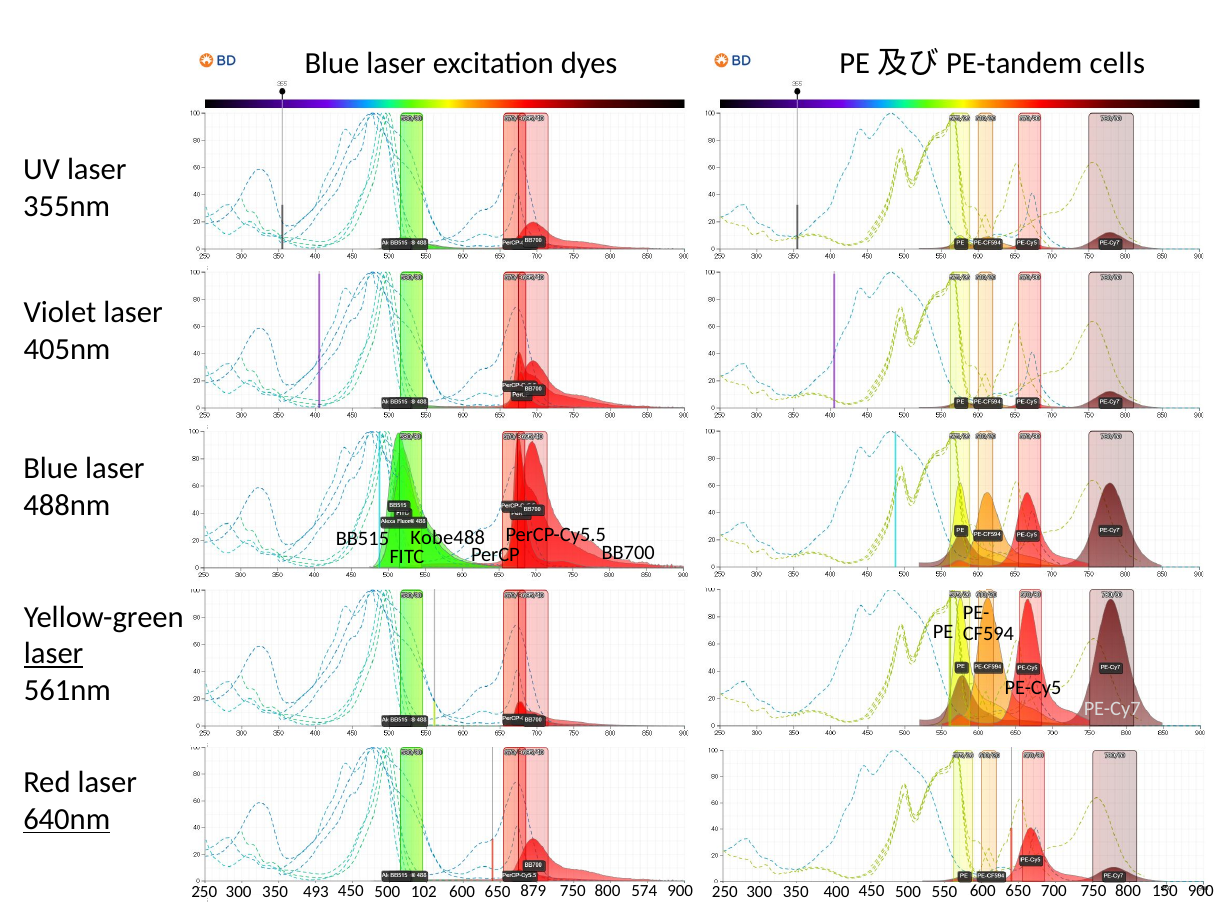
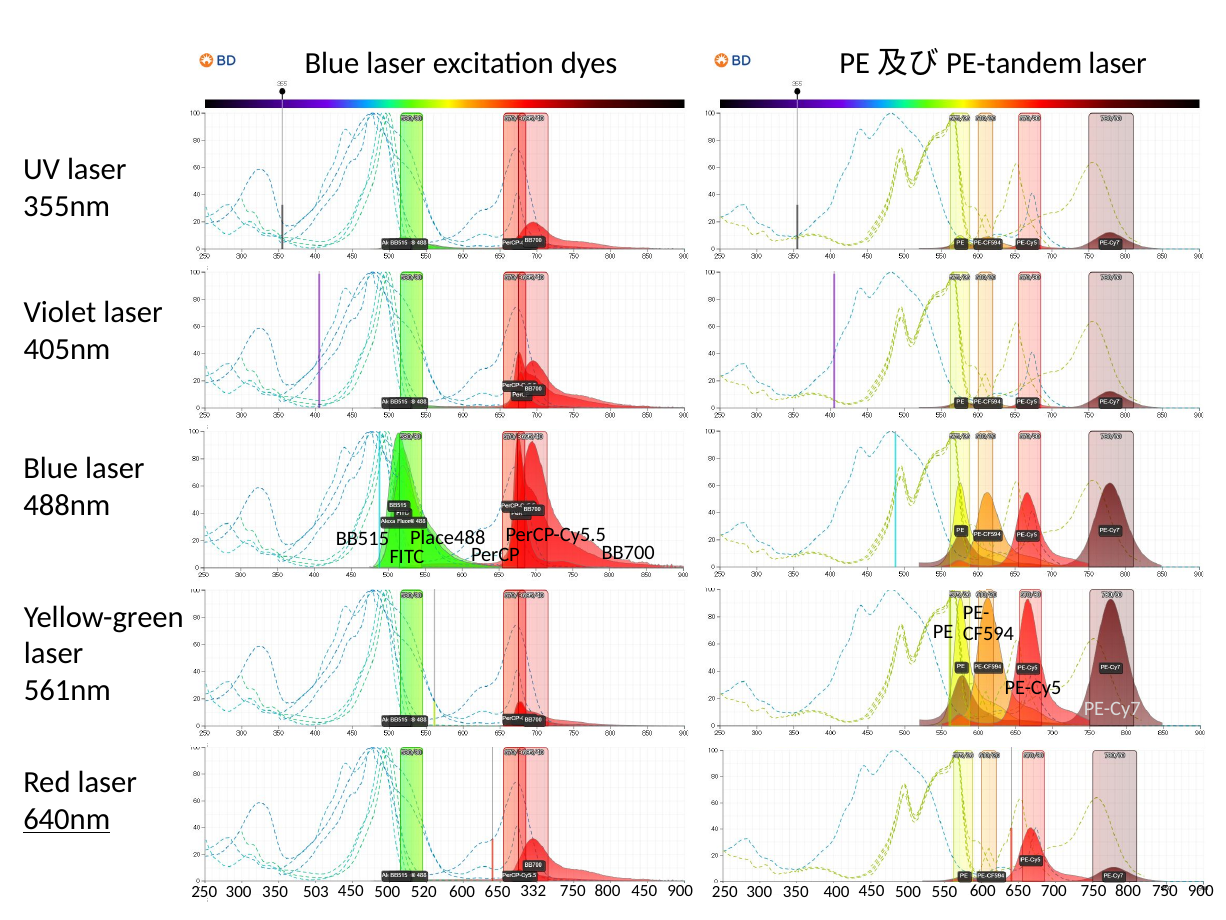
cells: cells -> laser (1118, 63)
Kobe488: Kobe488 -> Place488 (448, 537)
laser underline: present -> none (54, 653)
493: 493 -> 503 (316, 892)
102: 102 -> 520 (424, 892)
879: 879 -> 332 (533, 891)
800 574: 574 -> 450 (644, 890)
800 150: 150 -> 750 (1165, 890)
